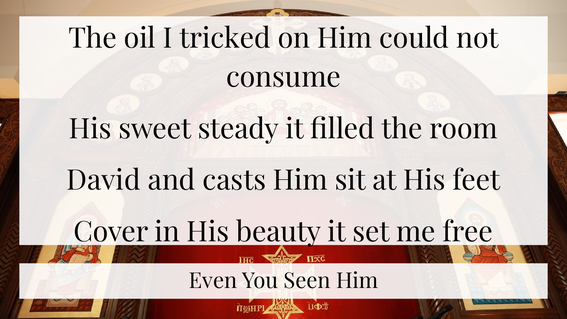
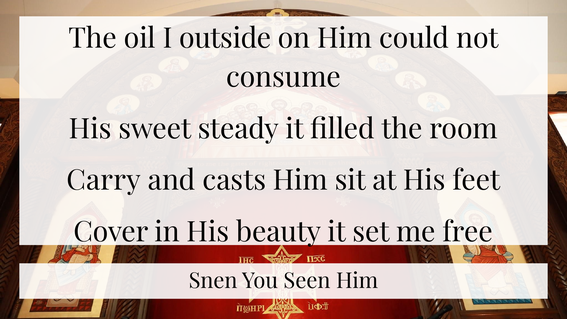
tricked: tricked -> outside (225, 38)
David: David -> Carry (104, 181)
Even: Even -> Snen (213, 281)
